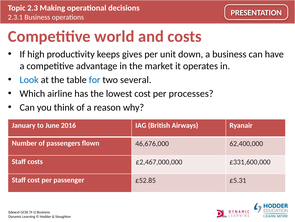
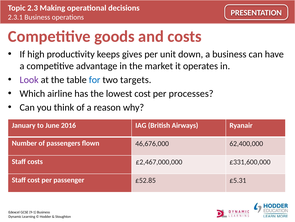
world: world -> goods (114, 36)
Look colour: blue -> purple (29, 80)
several: several -> targets (136, 80)
